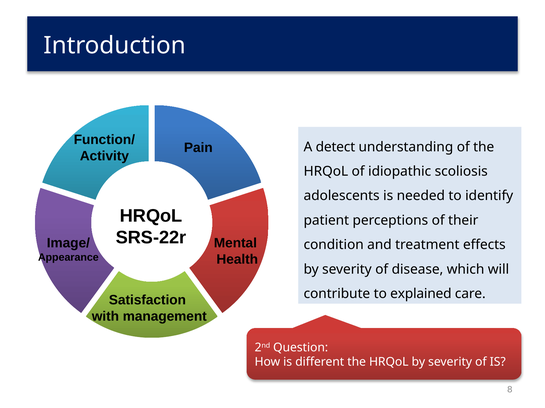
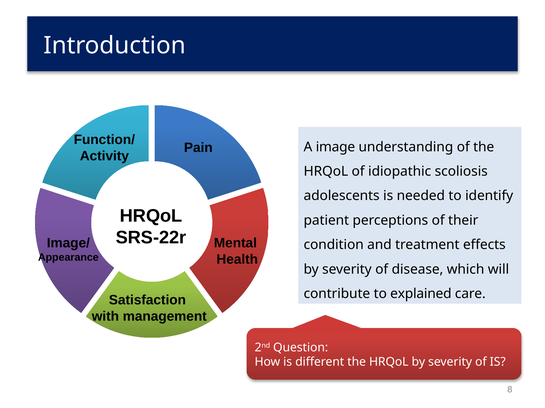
detect: detect -> image (335, 147)
